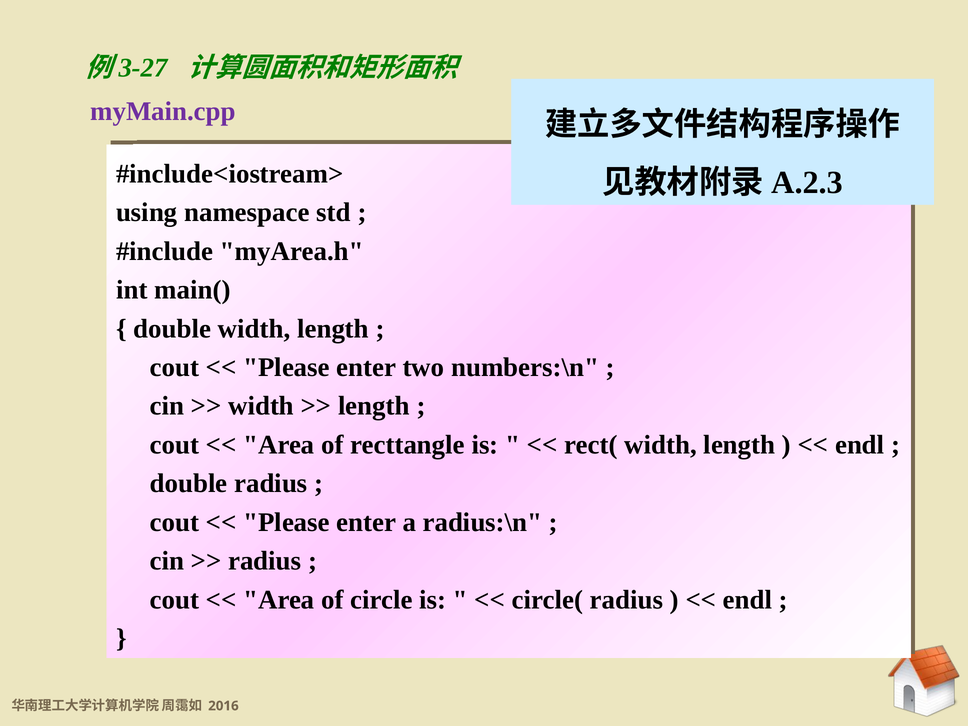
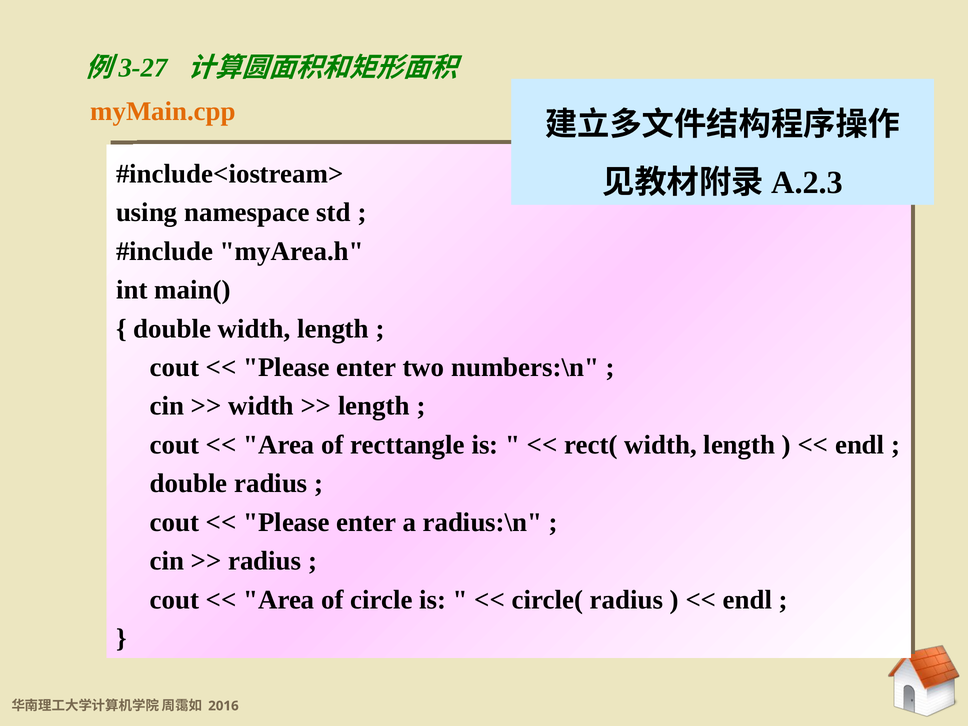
myMain.cpp colour: purple -> orange (163, 111)
